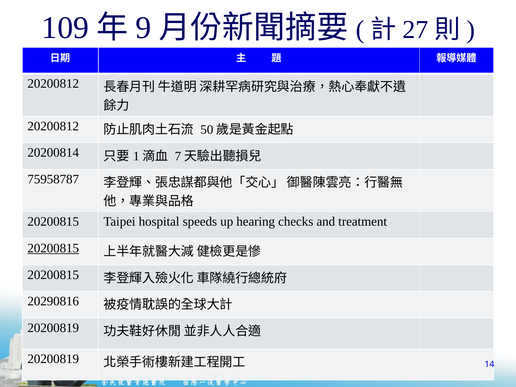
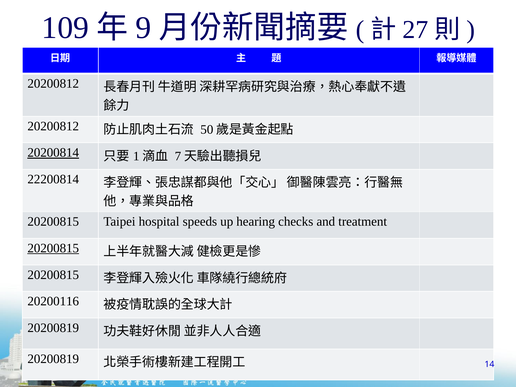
20200814 underline: none -> present (53, 153)
75958787: 75958787 -> 22200814 (53, 179)
20290816: 20290816 -> 20200116 (53, 301)
